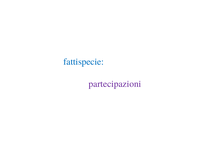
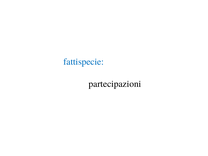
partecipazioni colour: purple -> black (115, 84)
